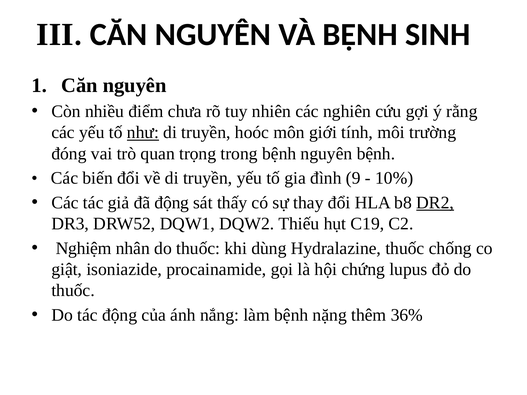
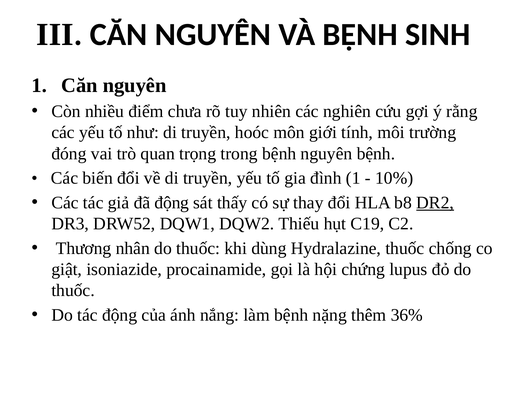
như underline: present -> none (143, 133)
đình 9: 9 -> 1 (353, 178)
Nghiệm: Nghiệm -> Thương (84, 248)
